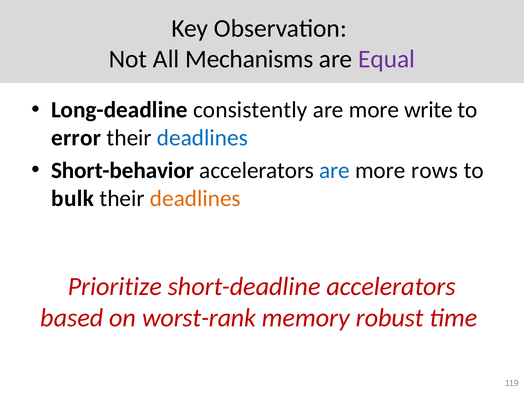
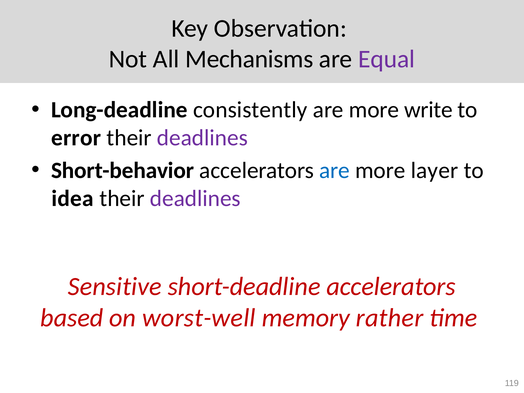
deadlines colour: blue -> purple (202, 138)
rows: rows -> layer (434, 170)
bulk: bulk -> idea (73, 198)
deadlines colour: orange -> purple (195, 198)
Prioritize: Prioritize -> Sensitive (115, 286)
worst-rank: worst-rank -> worst-well (199, 318)
robust: robust -> rather (390, 318)
